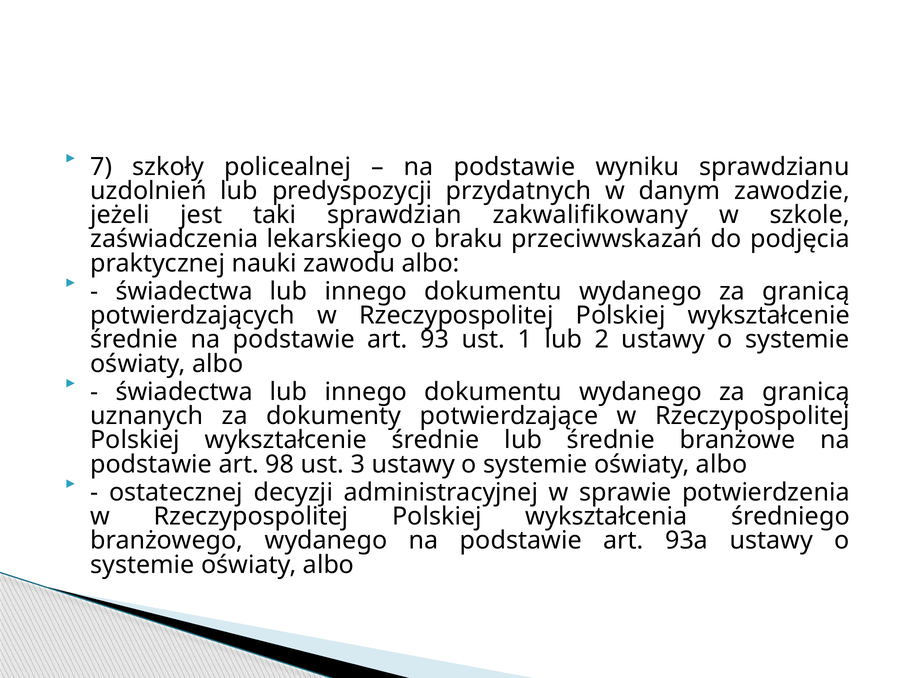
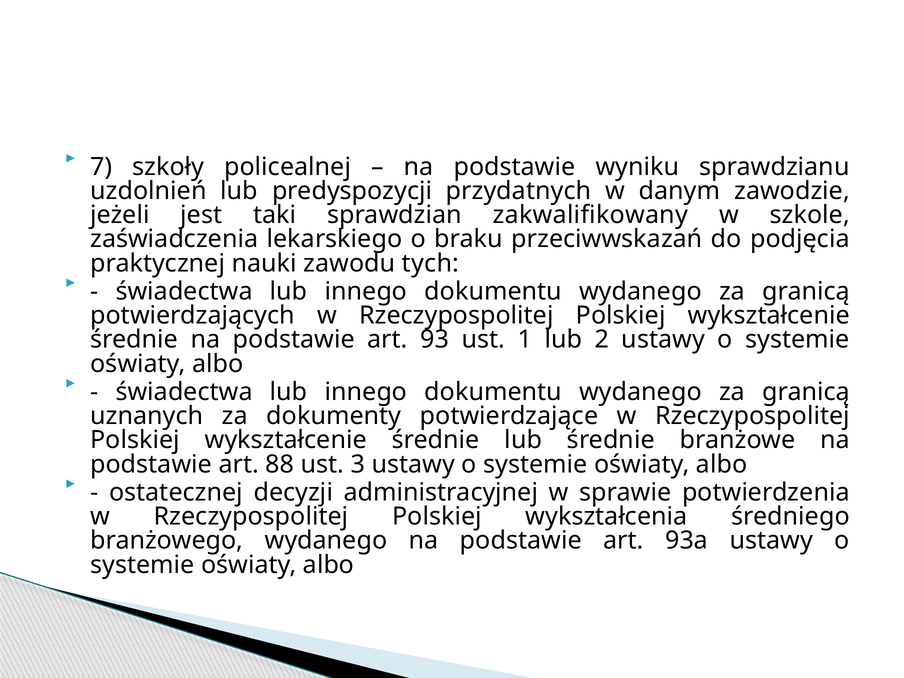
zawodu albo: albo -> tych (431, 263)
98: 98 -> 88 (280, 464)
